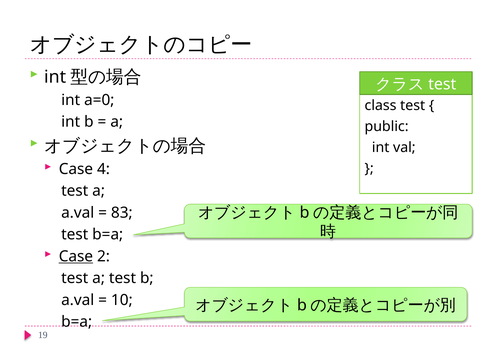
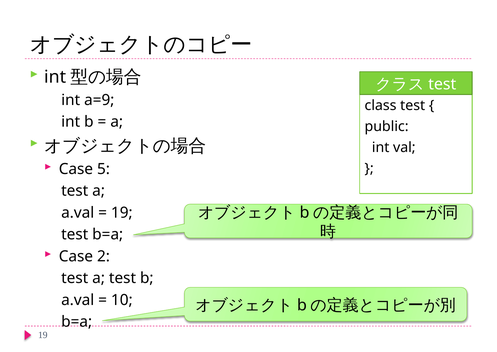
a=0: a=0 -> a=9 (99, 100)
4: 4 -> 5 (103, 169)
83: 83 -> 19 (122, 212)
Case underline: present -> none (76, 256)
